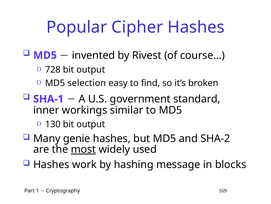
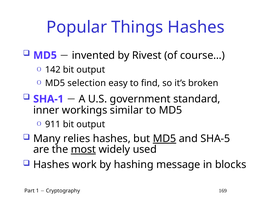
Cipher: Cipher -> Things (137, 27)
728: 728 -> 142 (53, 70)
130: 130 -> 911 (53, 124)
genie: genie -> relies (77, 138)
MD5 underline: none -> present (165, 138)
SHA-2: SHA-2 -> SHA-5 (215, 138)
